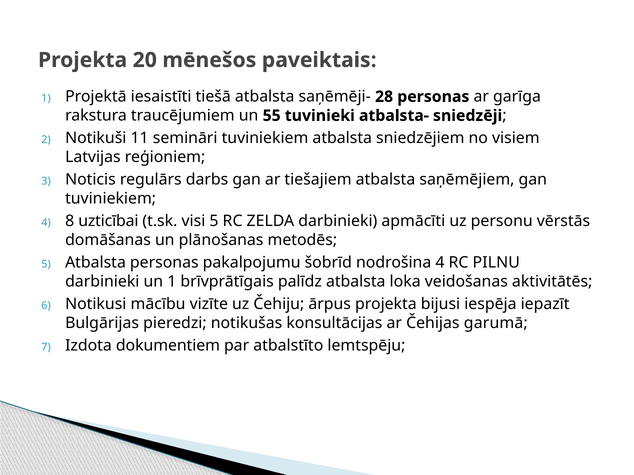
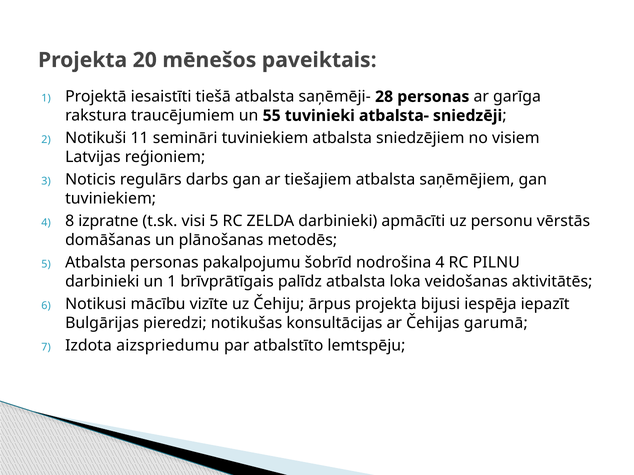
uzticībai: uzticībai -> izpratne (108, 221)
dokumentiem: dokumentiem -> aizspriedumu (168, 346)
